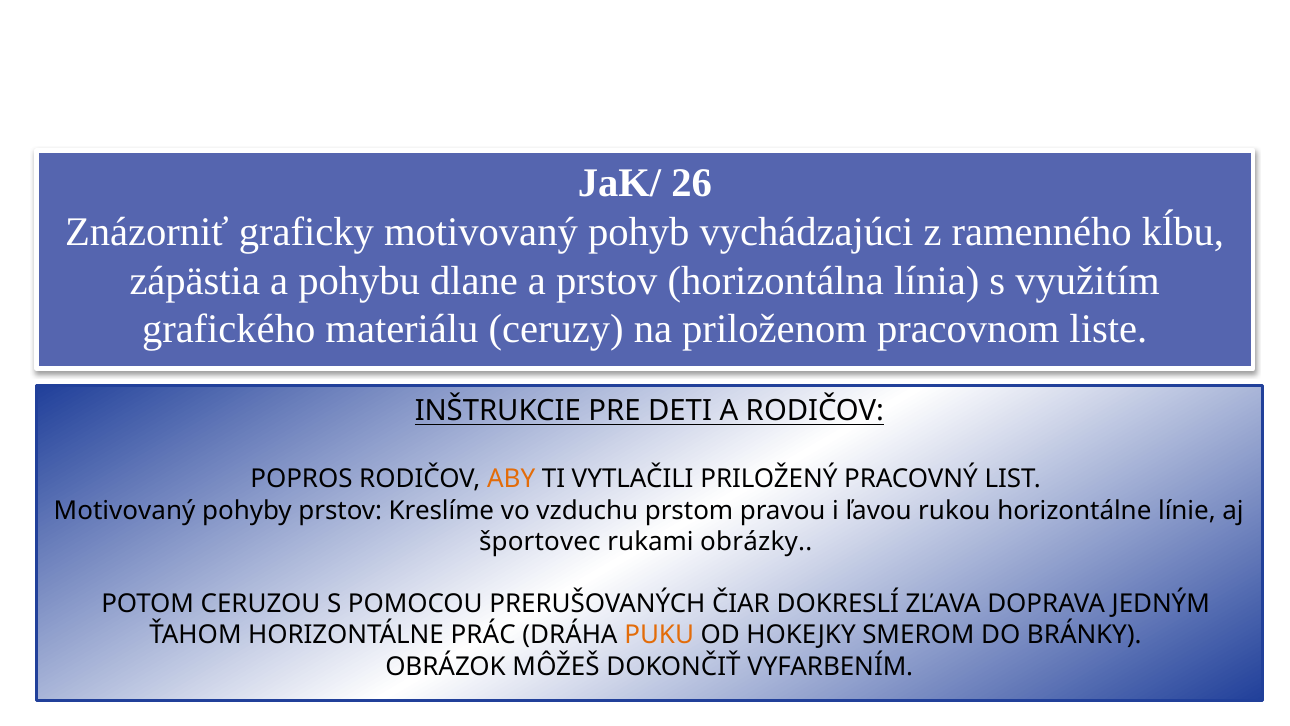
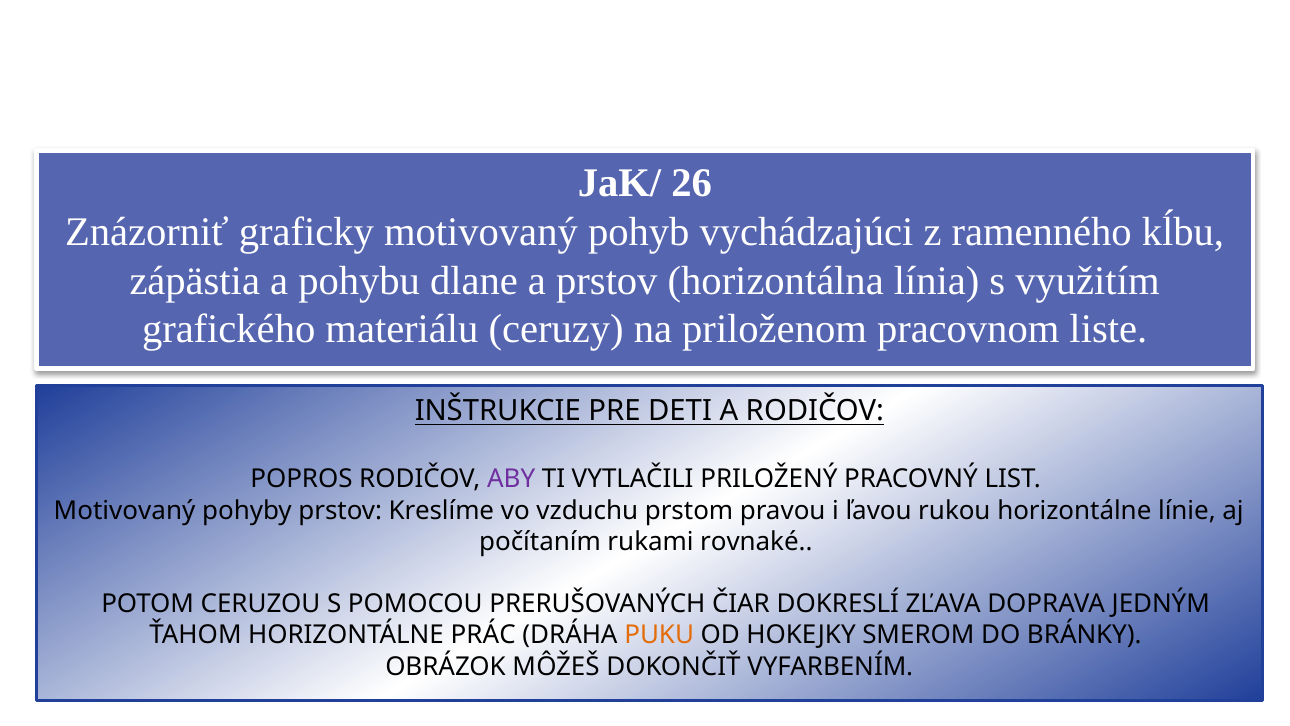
ABY colour: orange -> purple (511, 479)
športovec: športovec -> počítaním (540, 541)
obrázky: obrázky -> rovnaké (756, 541)
